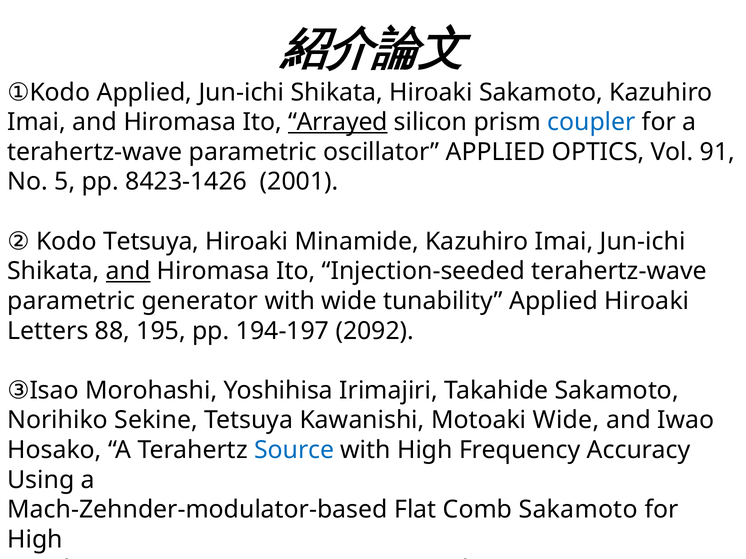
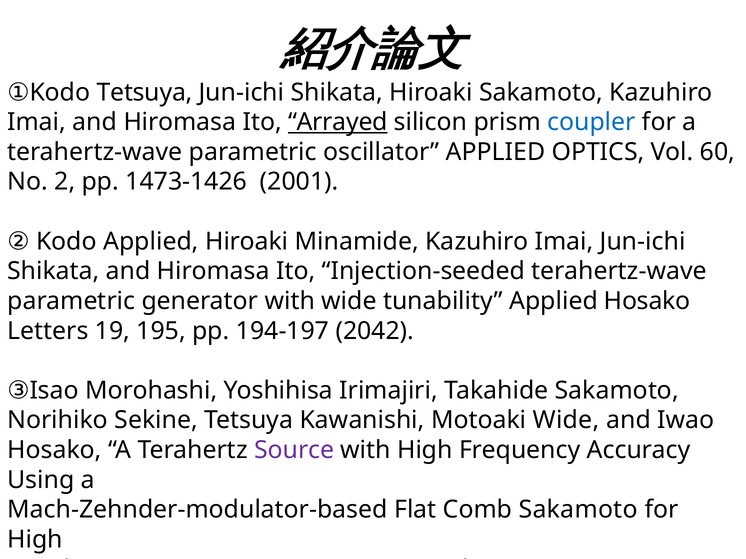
Kodo Applied: Applied -> Tetsuya (145, 92)
91: 91 -> 60 (717, 152)
5: 5 -> 2 (65, 182)
8423-1426: 8423-1426 -> 1473-1426 (186, 182)
Kodo Tetsuya: Tetsuya -> Applied (151, 242)
and underline: present -> none (128, 271)
Applied Hiroaki: Hiroaki -> Hosako (647, 301)
88: 88 -> 19 (112, 331)
2092: 2092 -> 2042 (375, 331)
Source colour: blue -> purple (294, 450)
